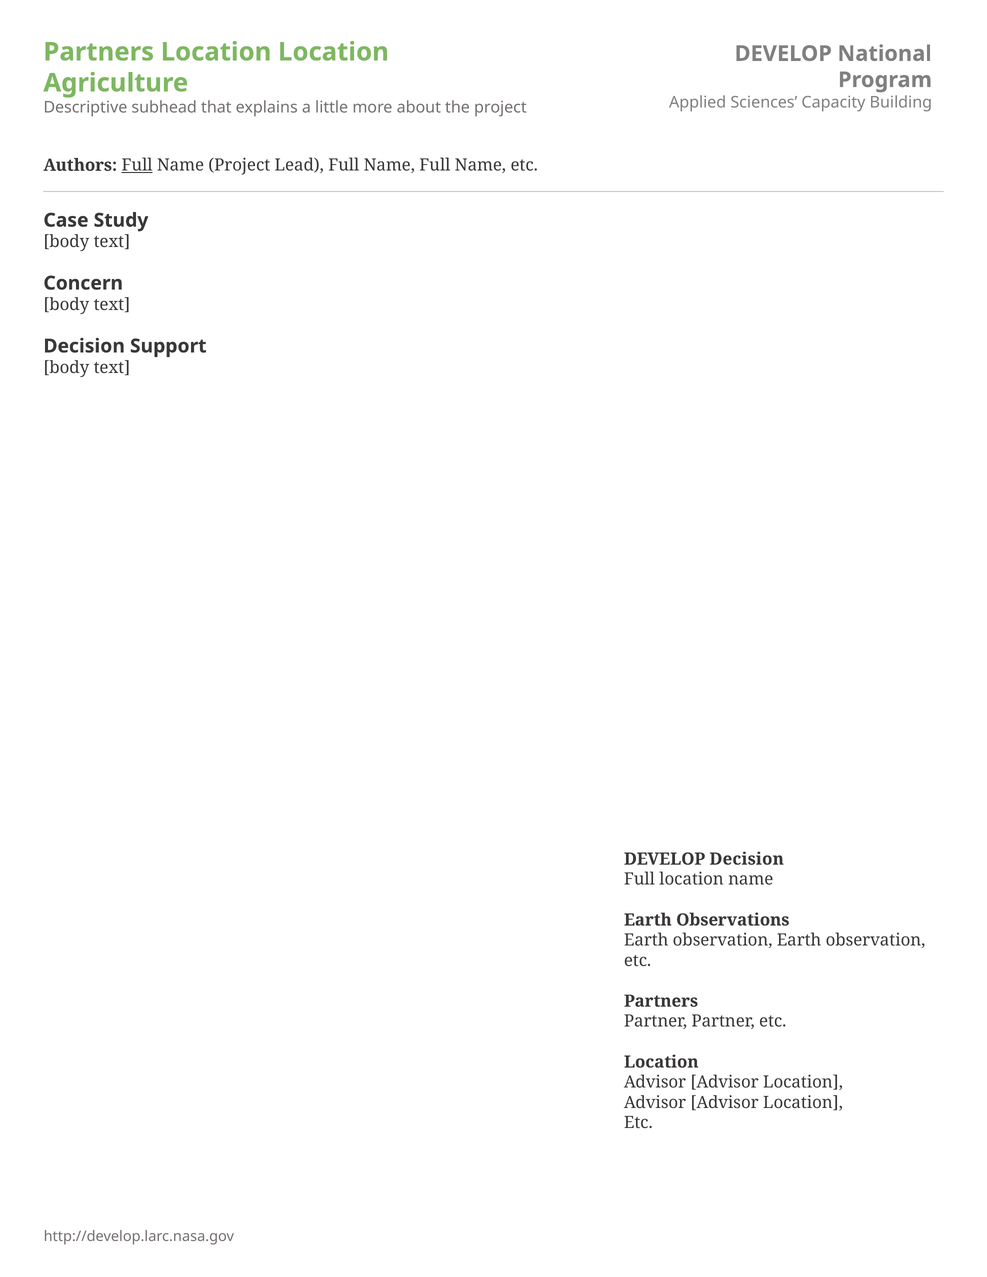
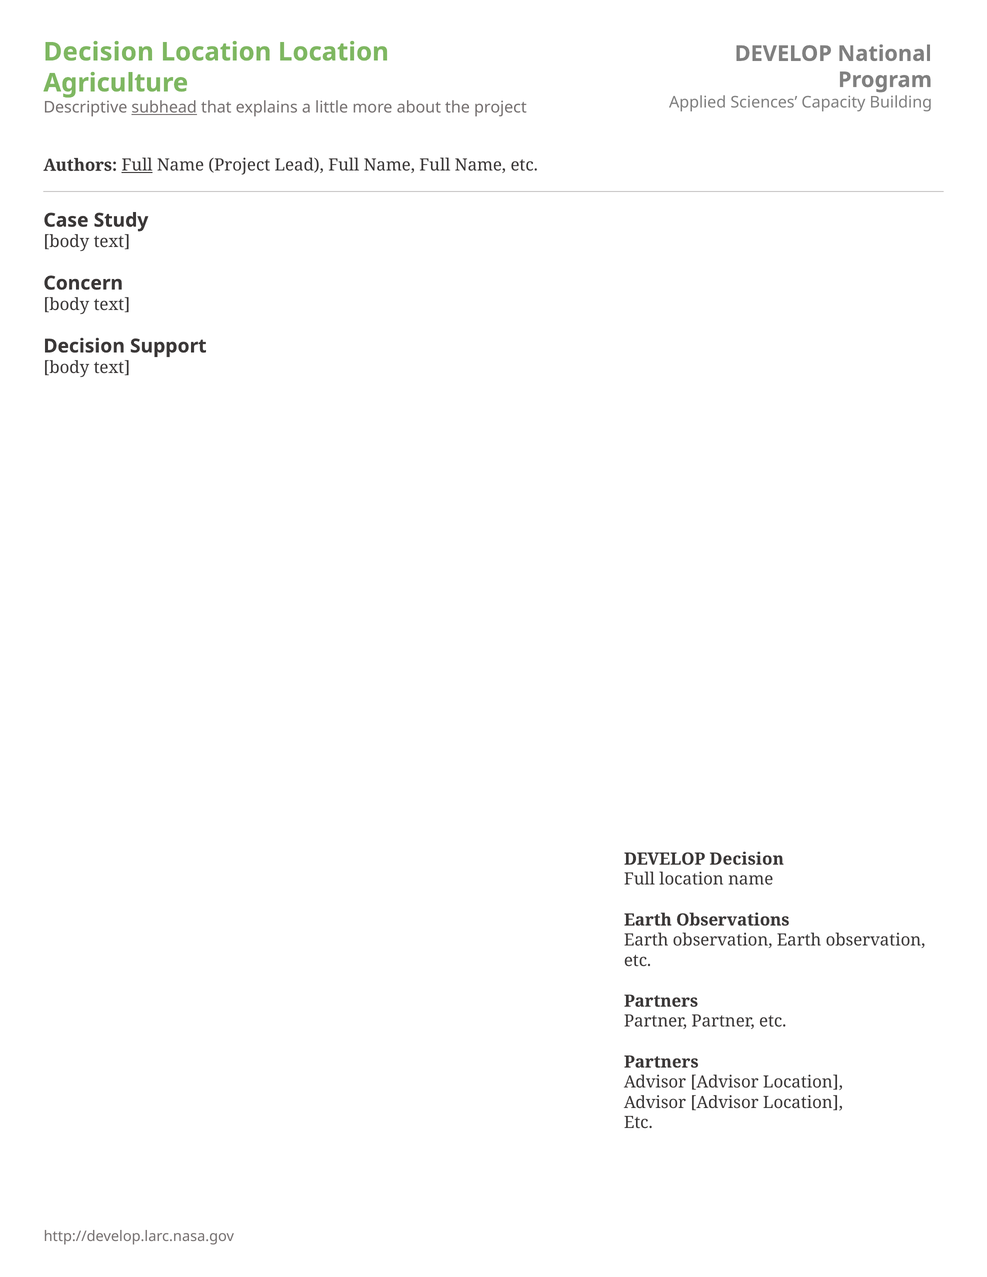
Partners: Partners -> Decision (99, 52)
subhead underline: none -> present (164, 107)
Location: Location -> Partners (661, 1062)
